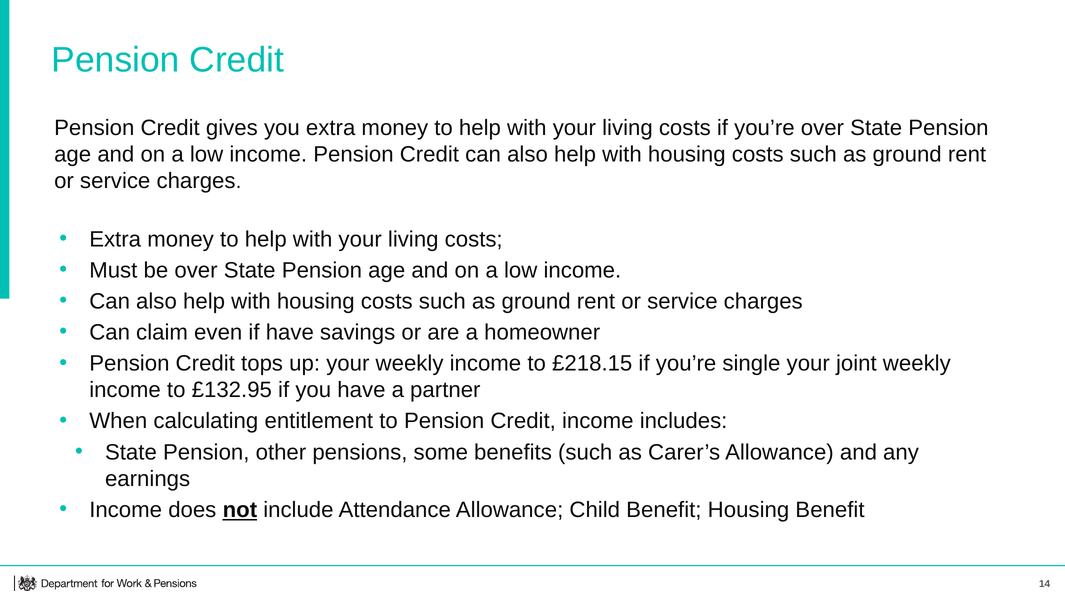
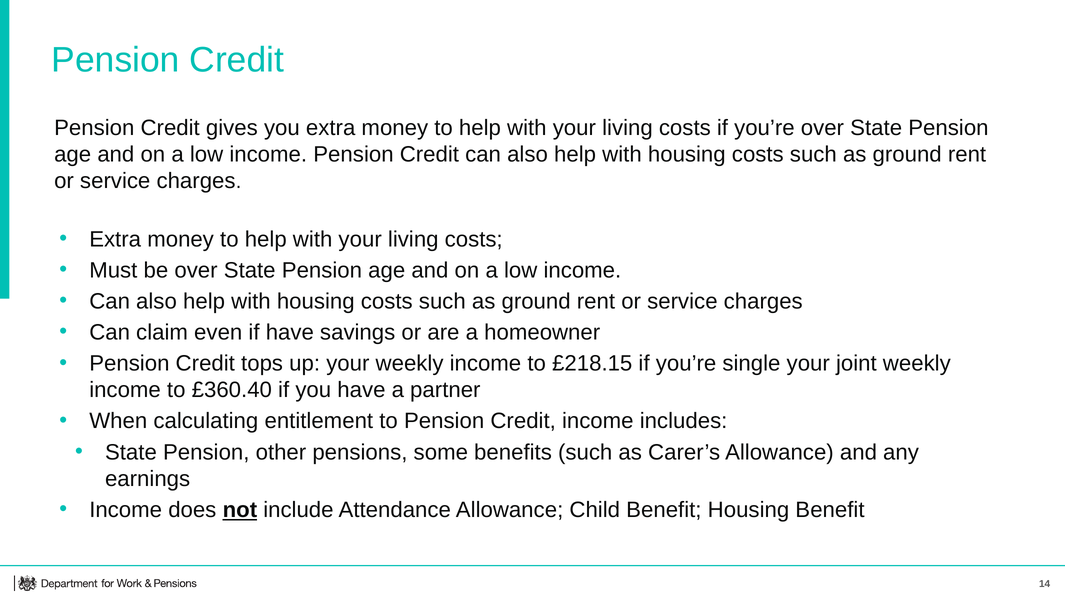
£132.95: £132.95 -> £360.40 (232, 390)
